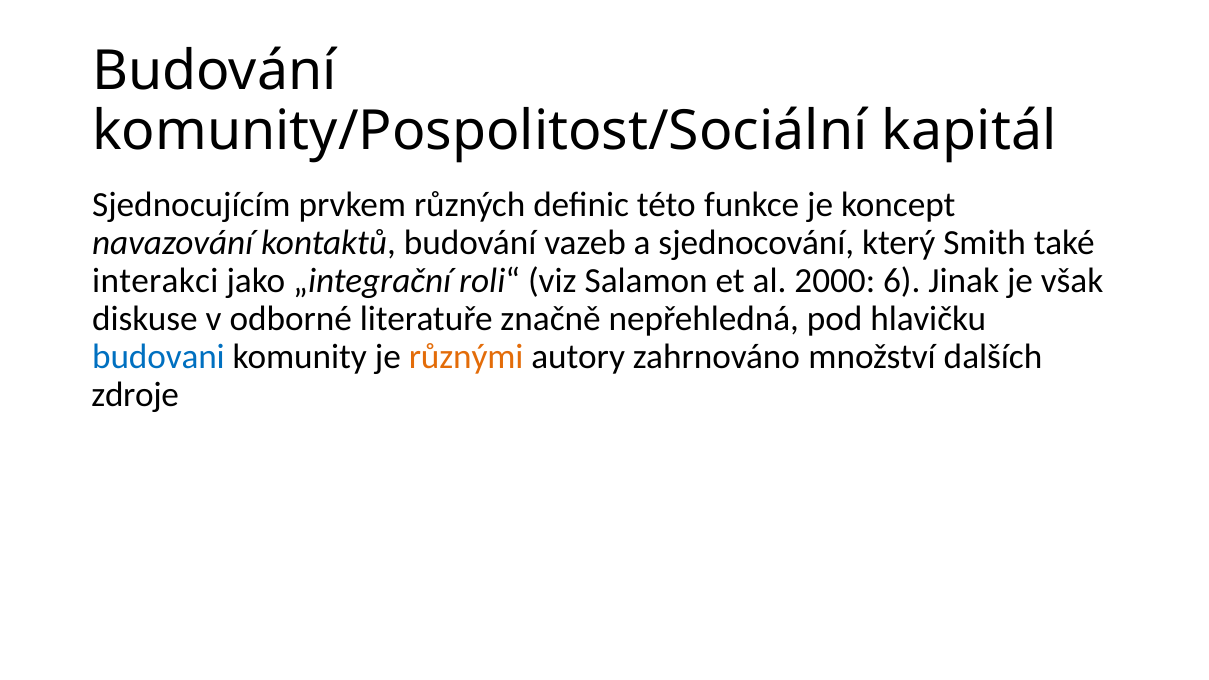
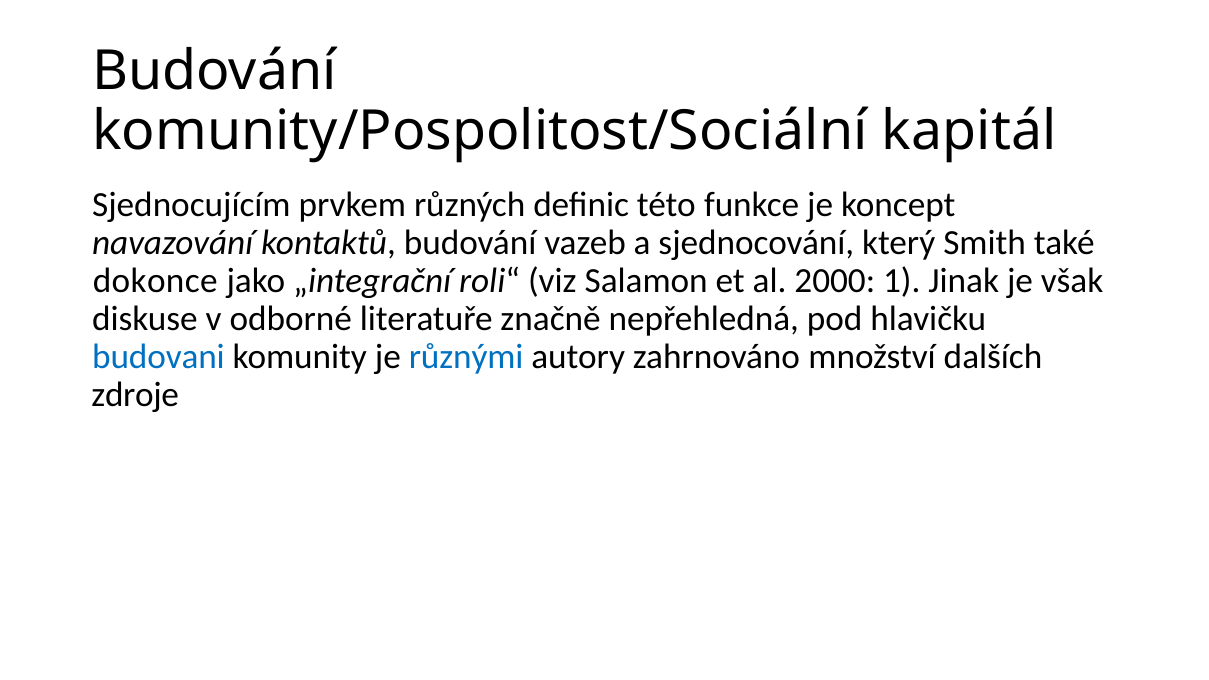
interakci: interakci -> dokonce (155, 281)
6: 6 -> 1 (902, 281)
různými colour: orange -> blue (466, 357)
